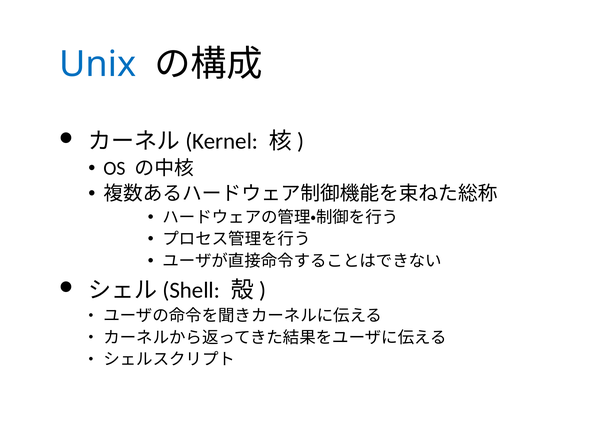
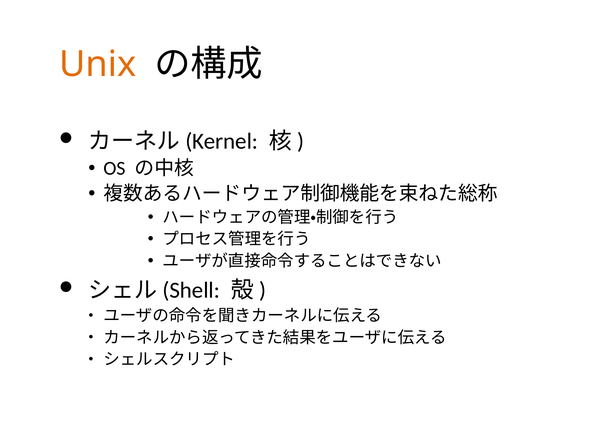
Unix colour: blue -> orange (98, 64)
